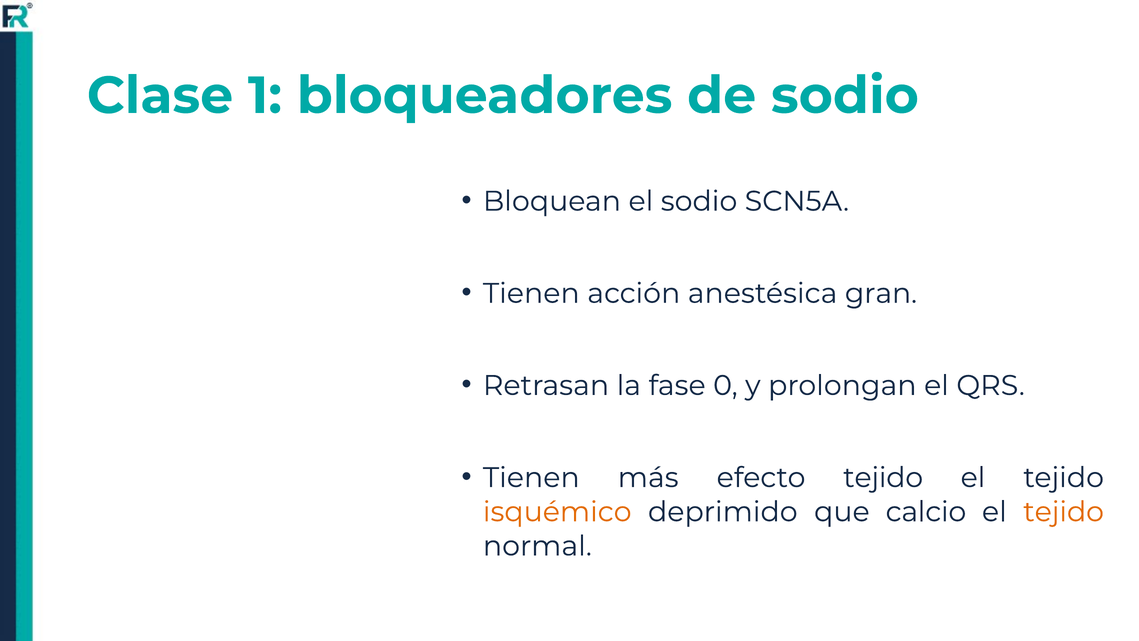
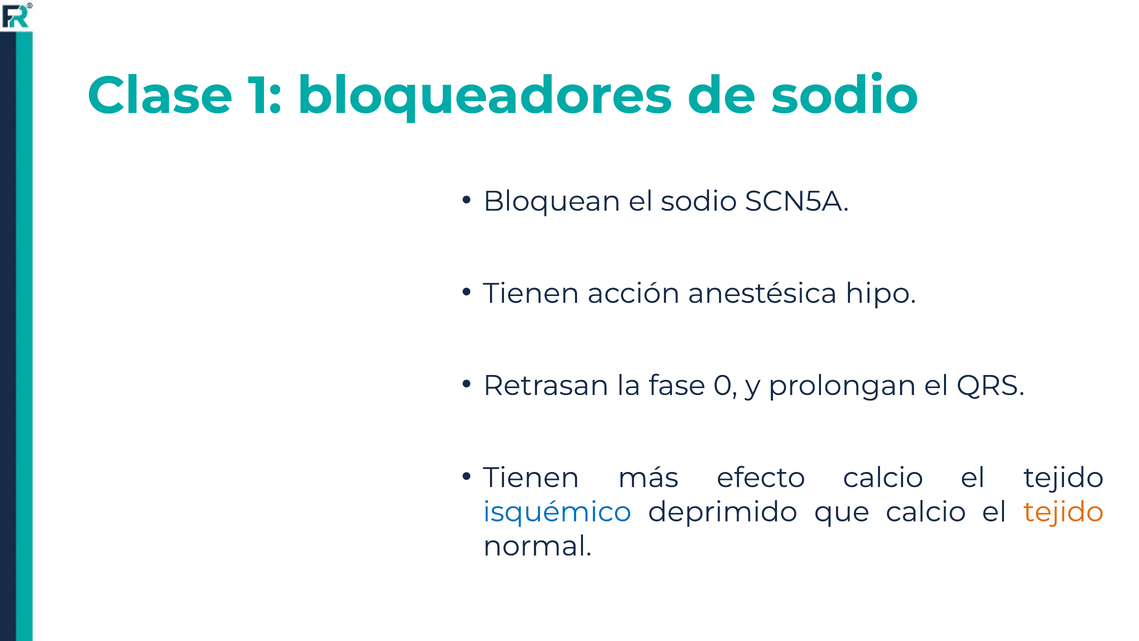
gran: gran -> hipo (881, 293)
efecto tejido: tejido -> calcio (883, 477)
isquémico colour: orange -> blue (557, 512)
